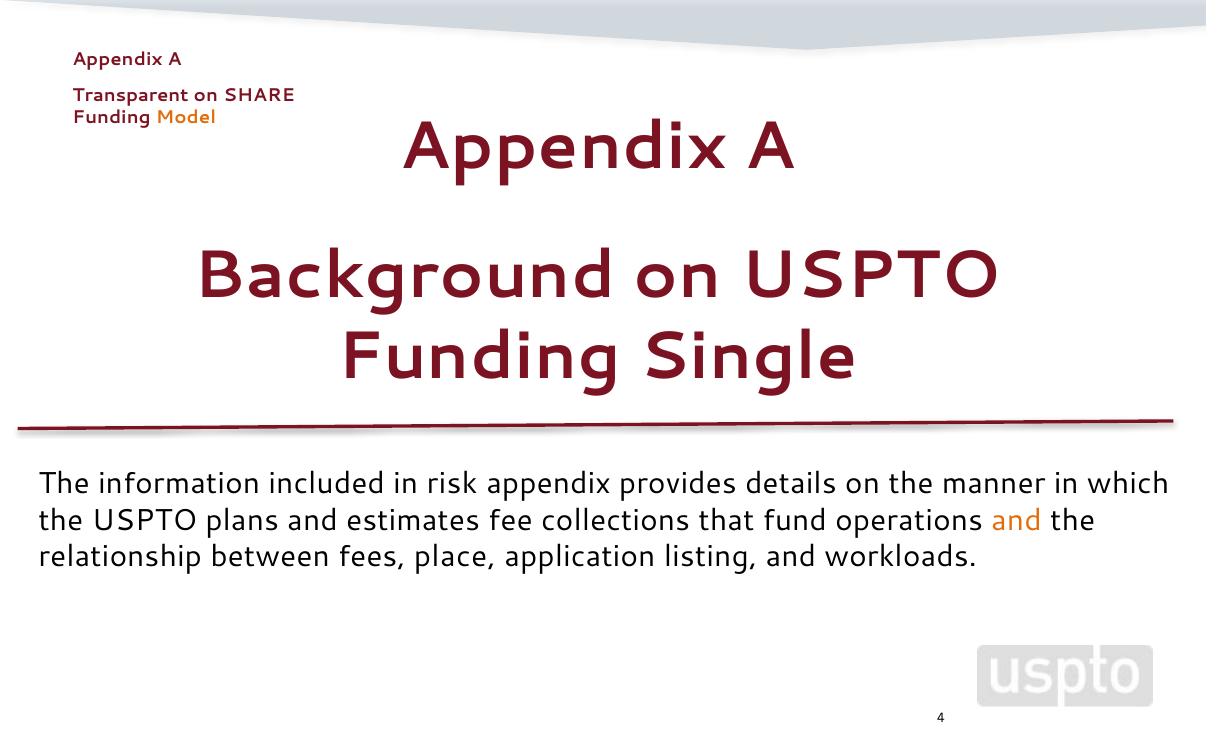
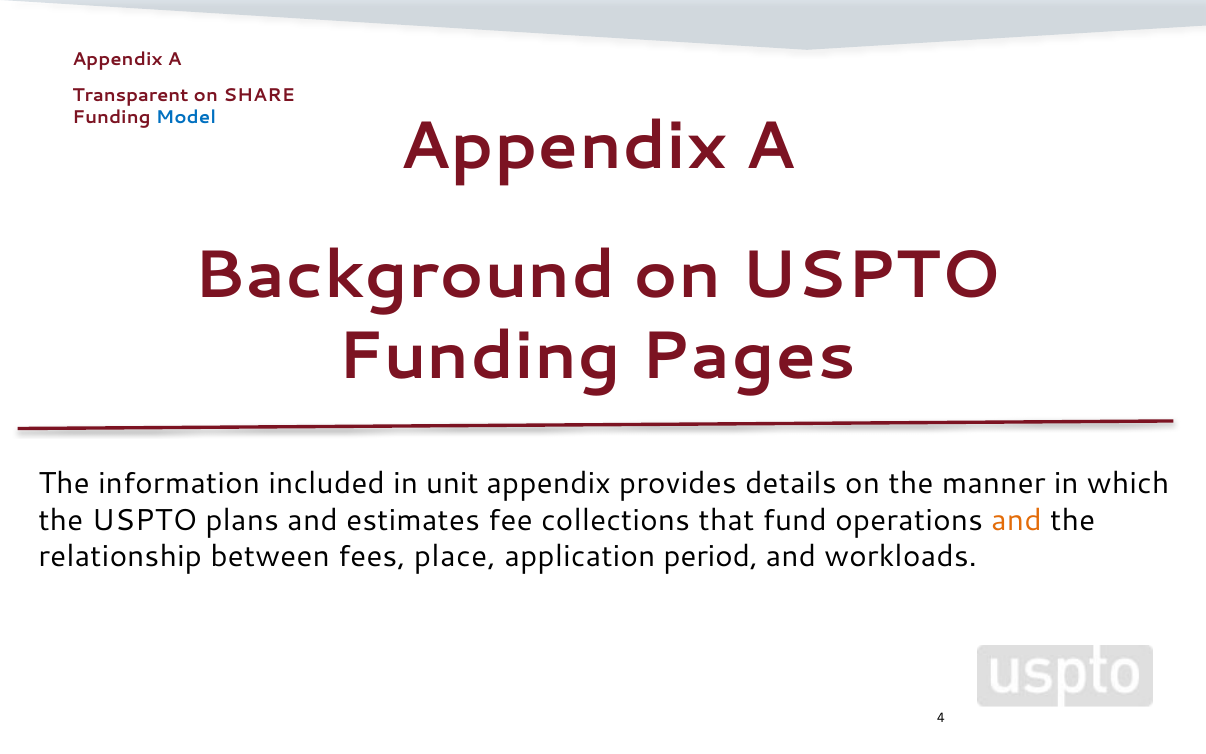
Model colour: orange -> blue (186, 118)
Single: Single -> Pages (749, 356)
risk: risk -> unit (452, 484)
listing: listing -> period (711, 556)
